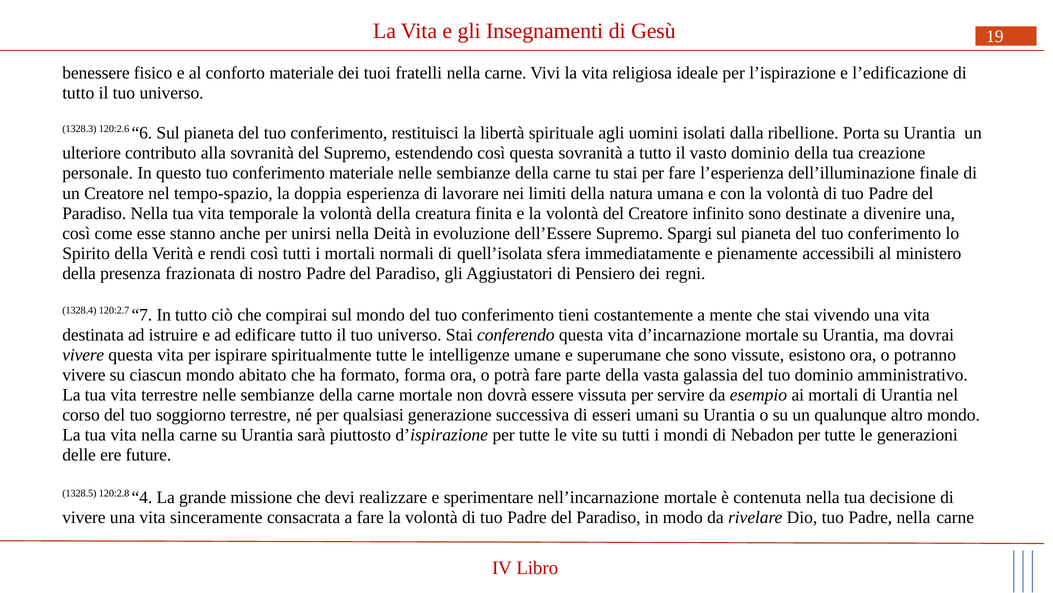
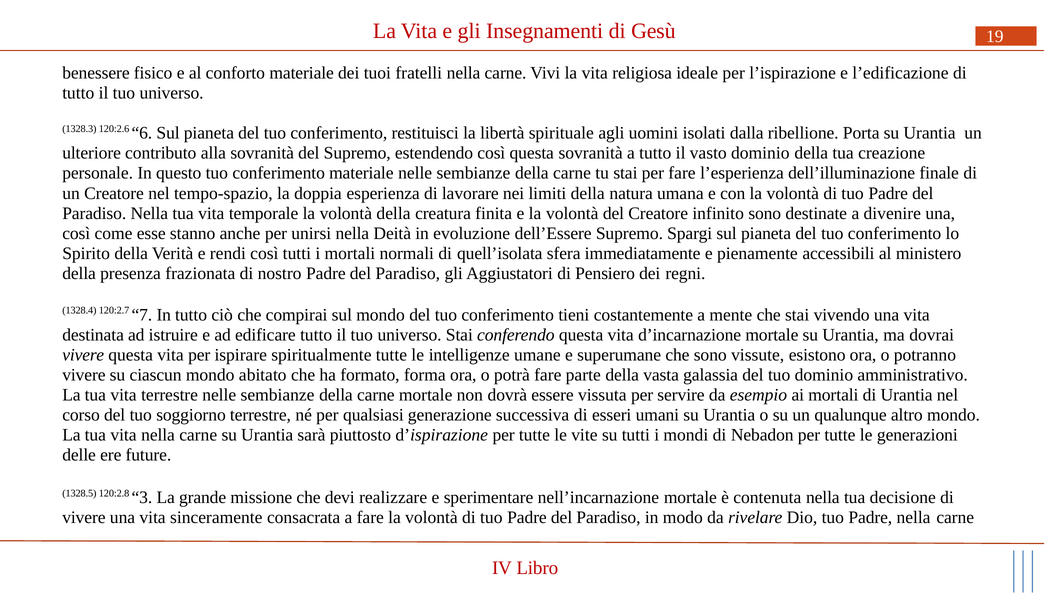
4: 4 -> 3 (142, 497)
